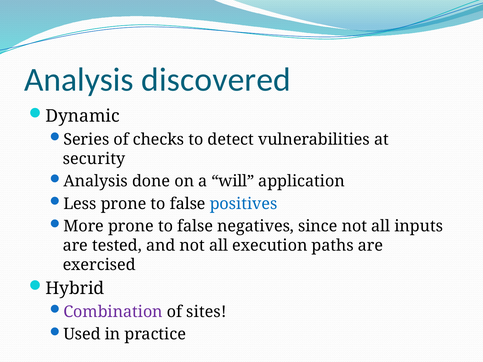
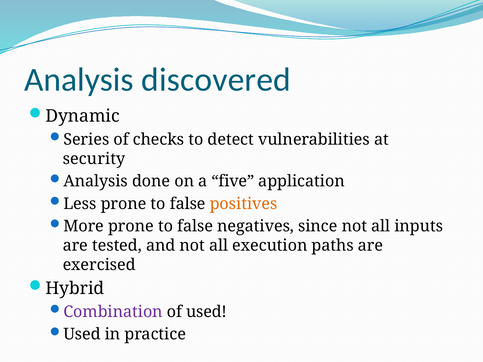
will: will -> five (233, 181)
positives colour: blue -> orange (244, 204)
of sites: sites -> used (207, 312)
